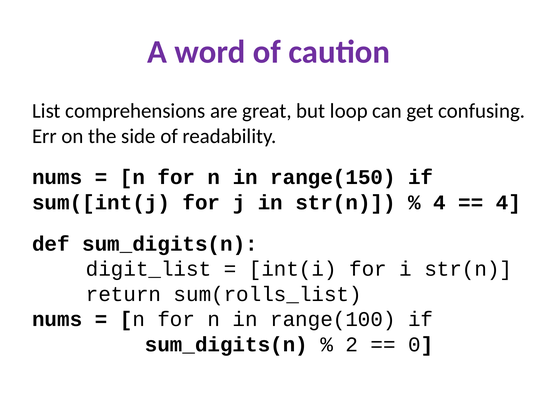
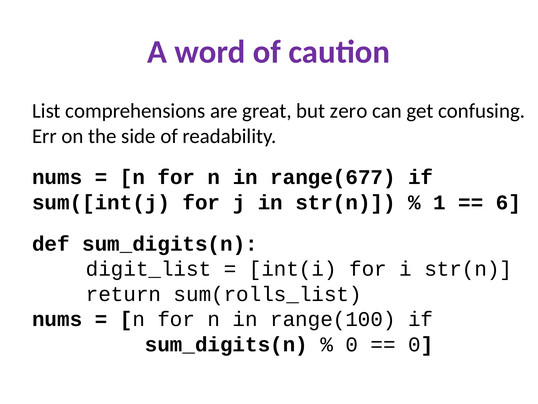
loop: loop -> zero (349, 111)
range(150: range(150 -> range(677 (333, 177)
4: 4 -> 1 (439, 202)
4: 4 -> 6 (508, 202)
2: 2 -> 0 (352, 344)
